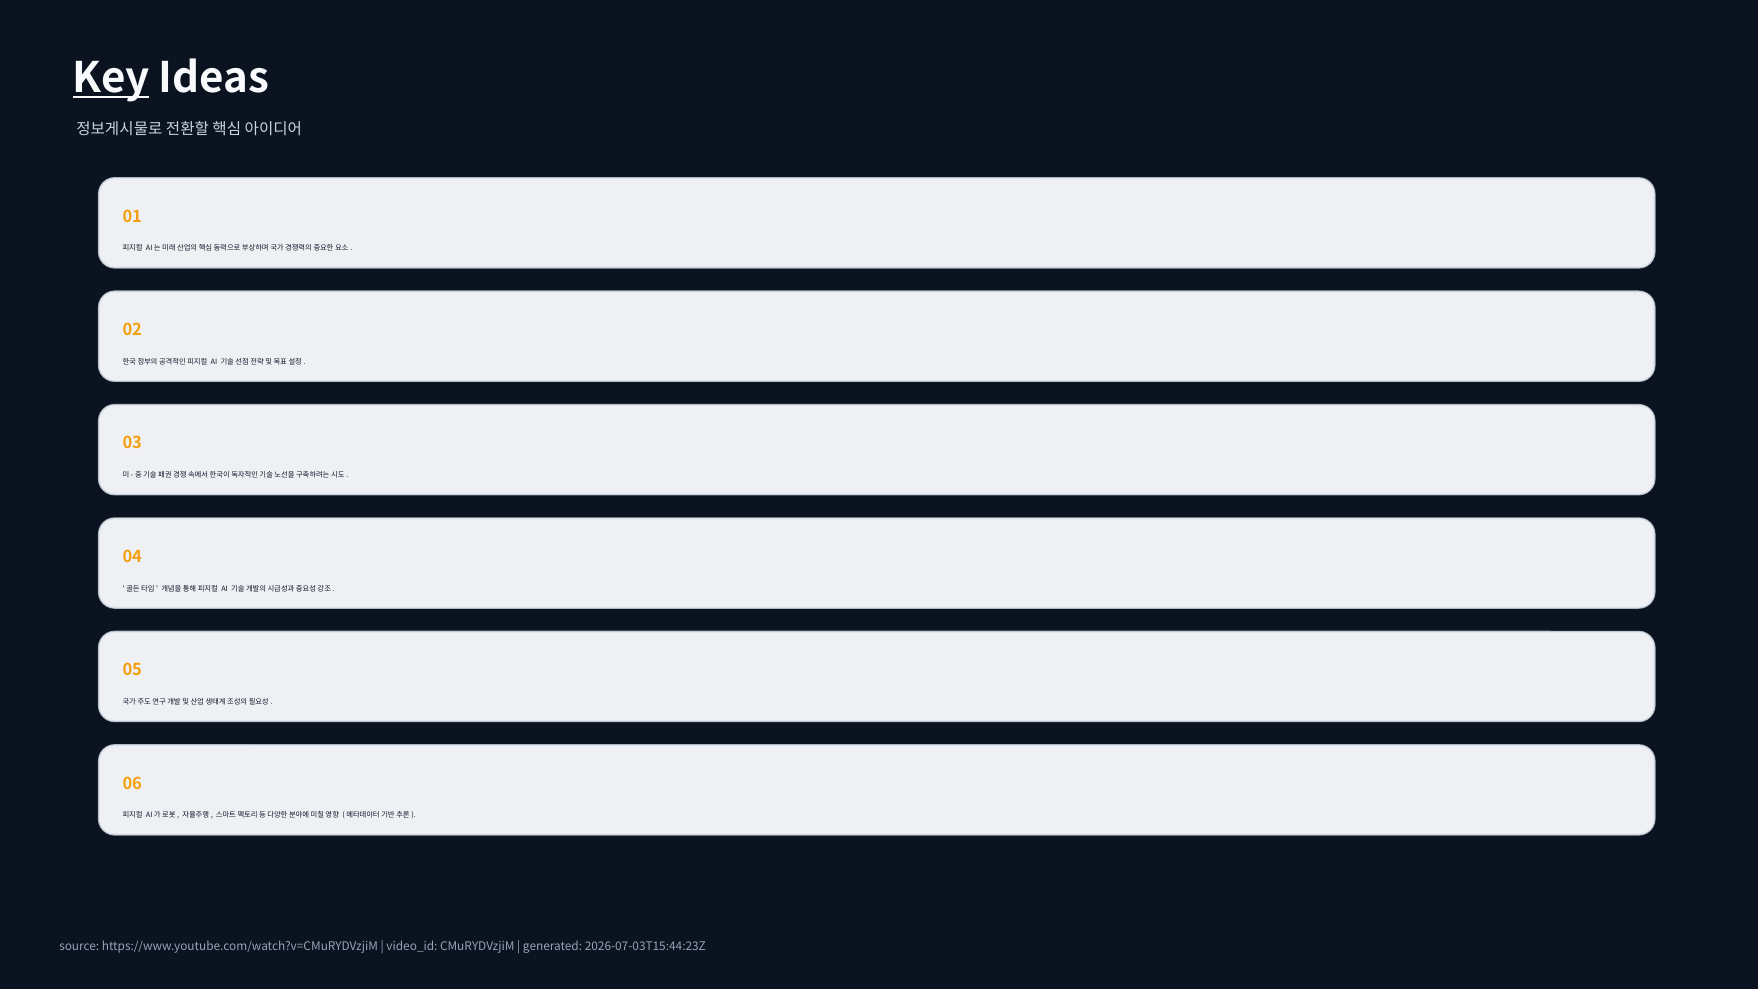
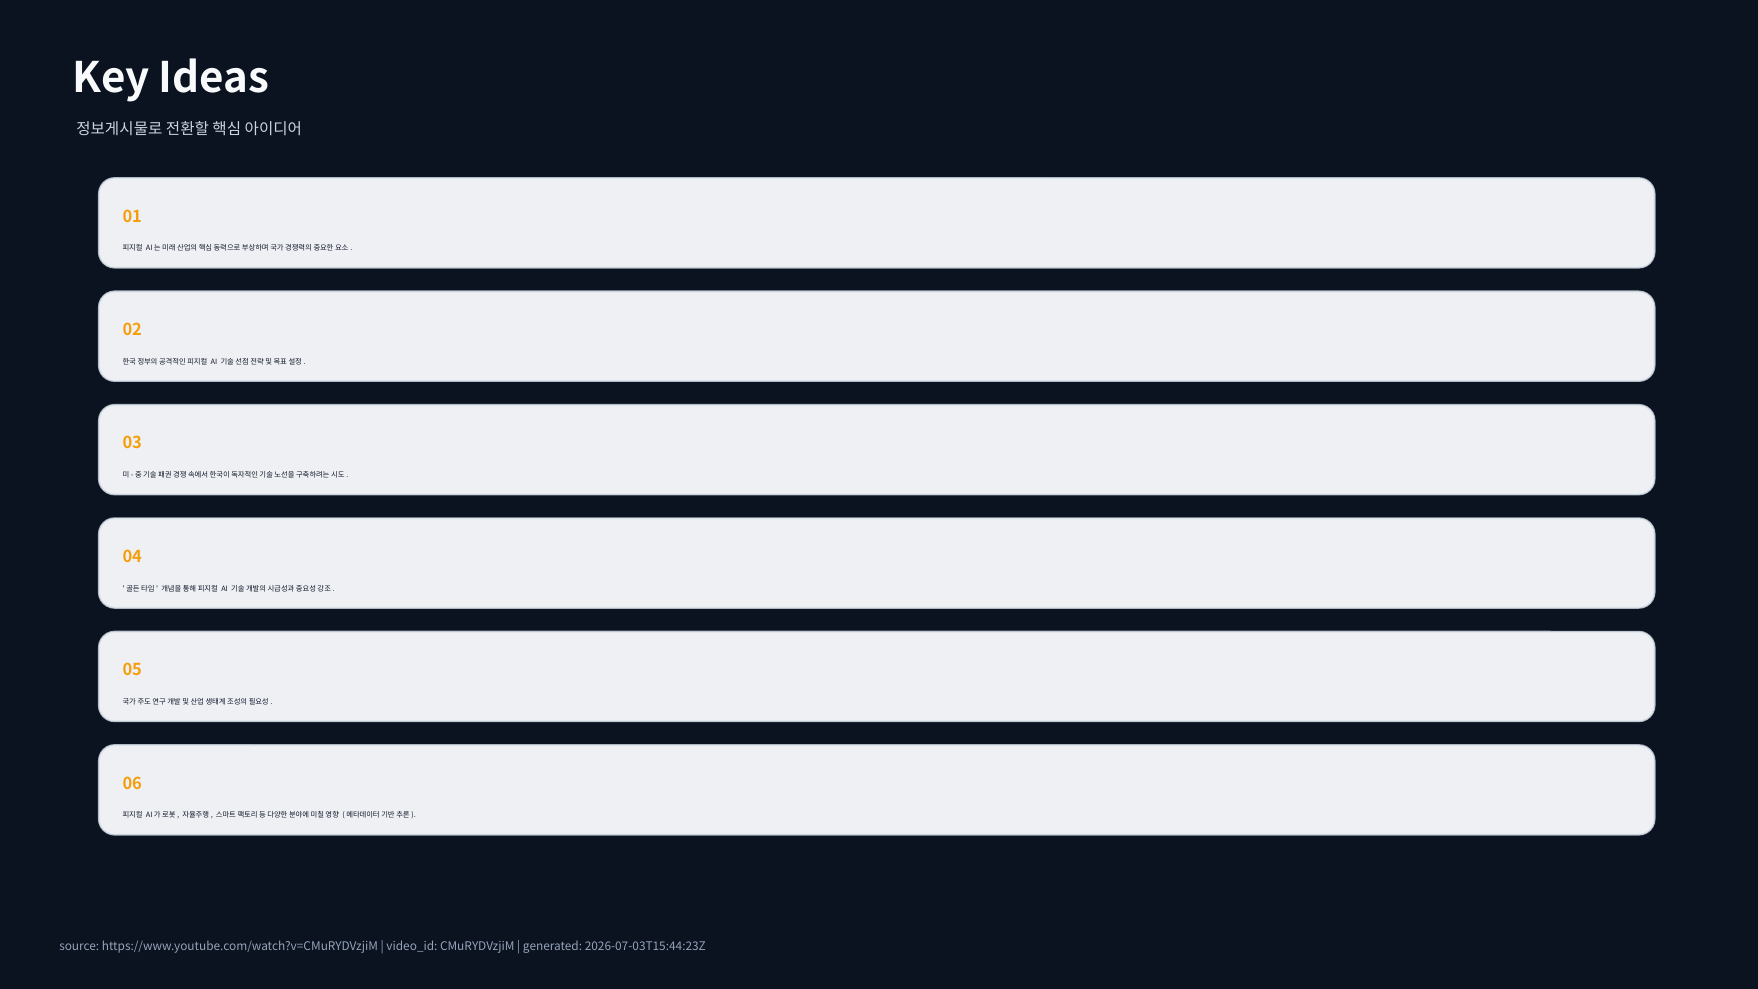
Key underline: present -> none (111, 79)
